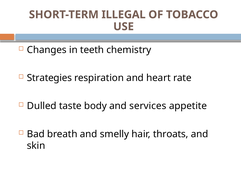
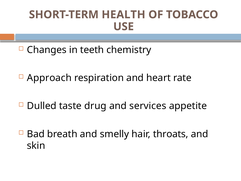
ILLEGAL: ILLEGAL -> HEALTH (123, 15)
Strategies: Strategies -> Approach (49, 78)
body: body -> drug (95, 106)
